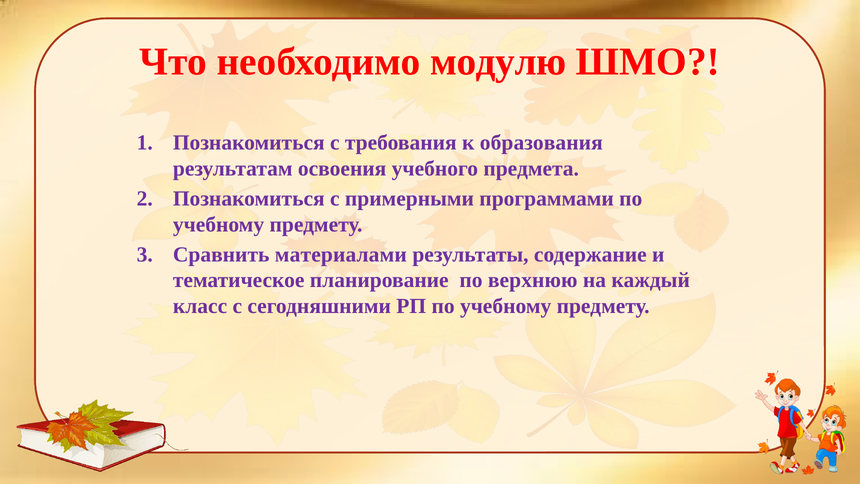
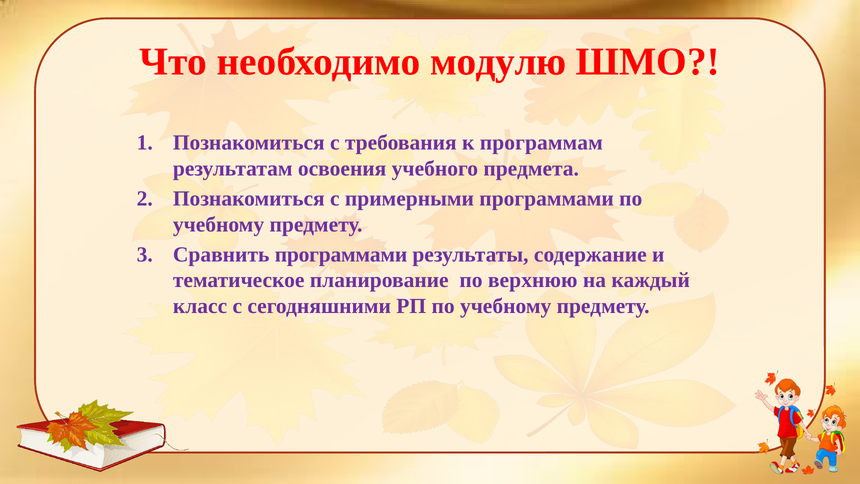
образования: образования -> программам (541, 143)
Сравнить материалами: материалами -> программами (341, 254)
